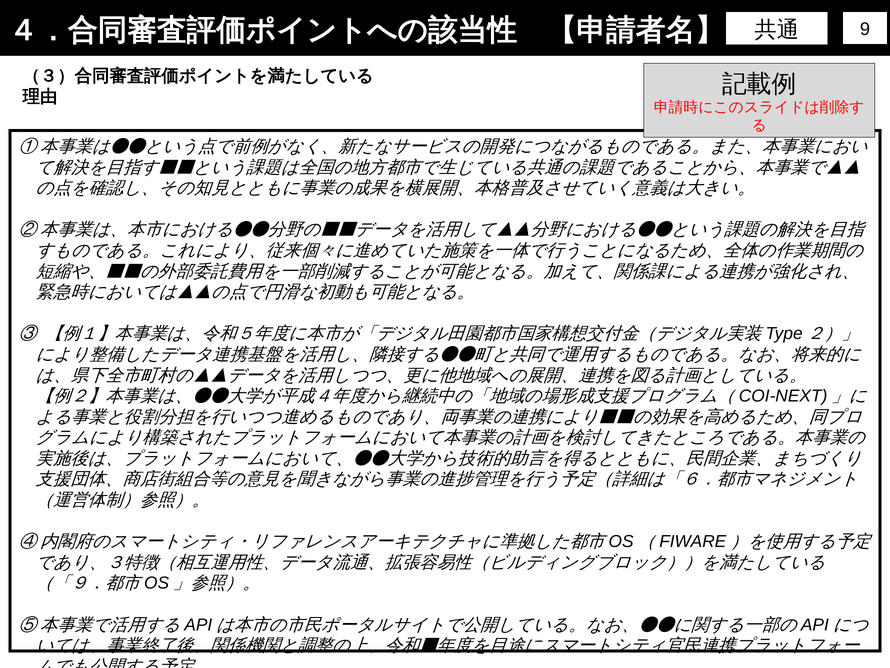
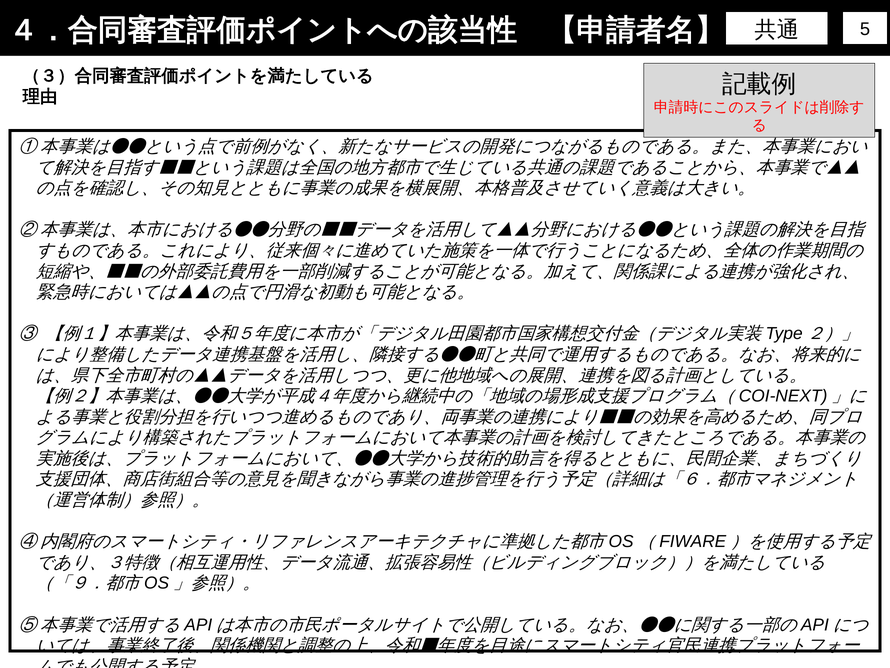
9: 9 -> 5 (865, 29)
